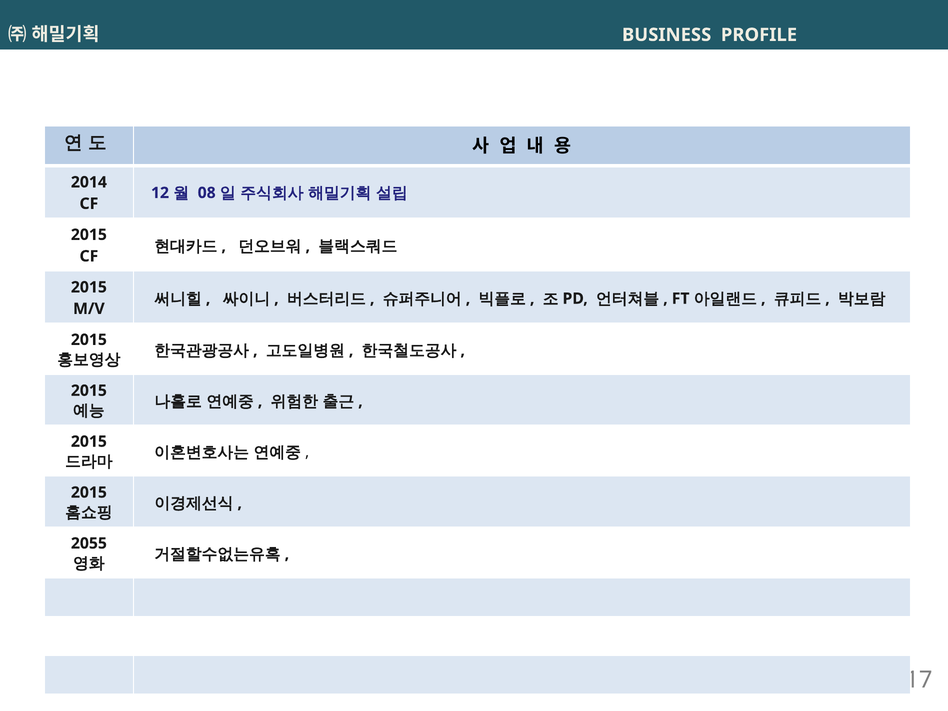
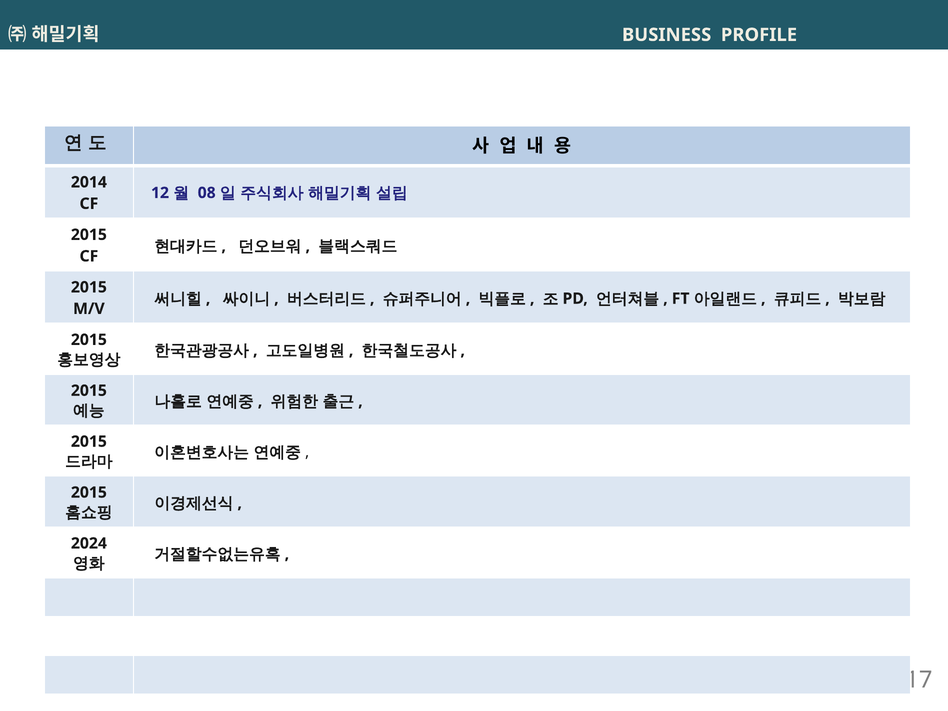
2055: 2055 -> 2024 (89, 543)
